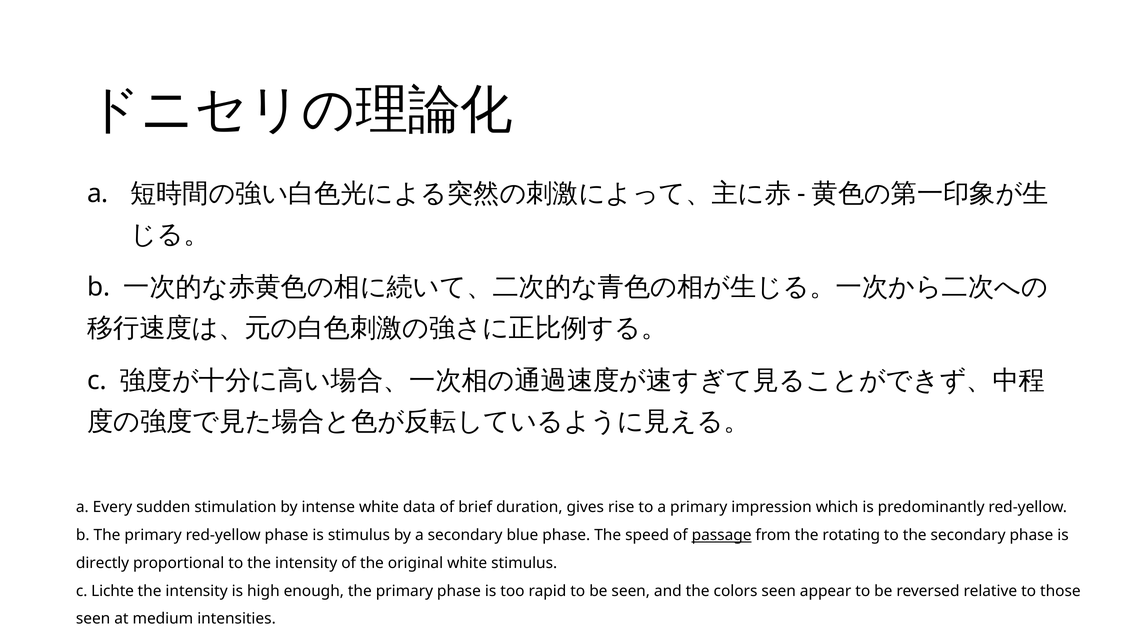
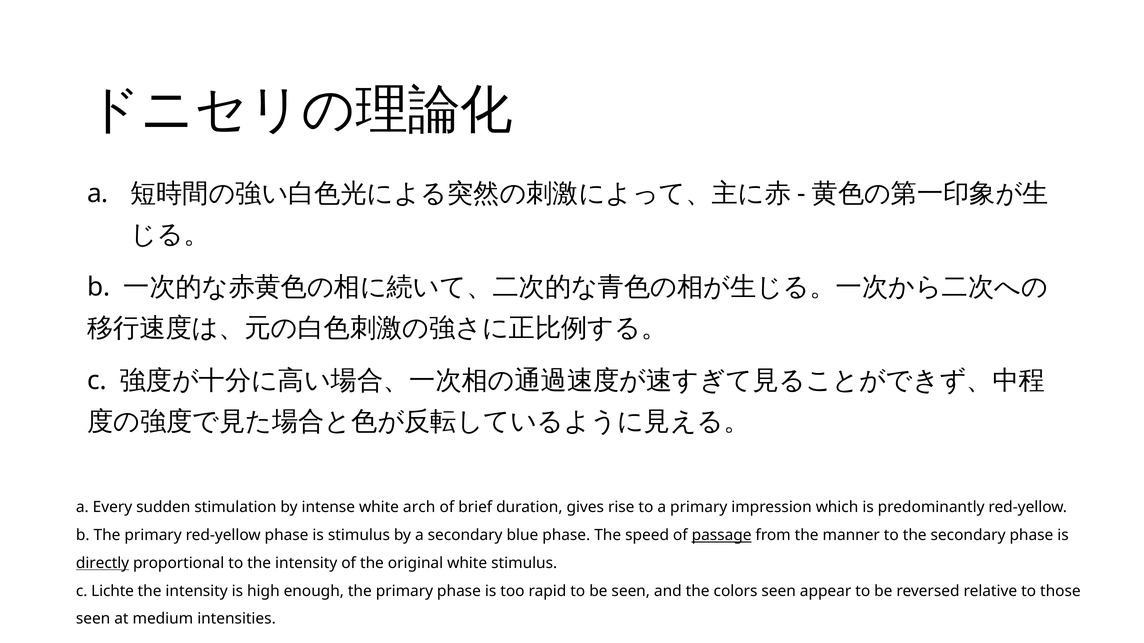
data: data -> arch (419, 508)
rotating: rotating -> manner (851, 536)
directly underline: none -> present (103, 563)
